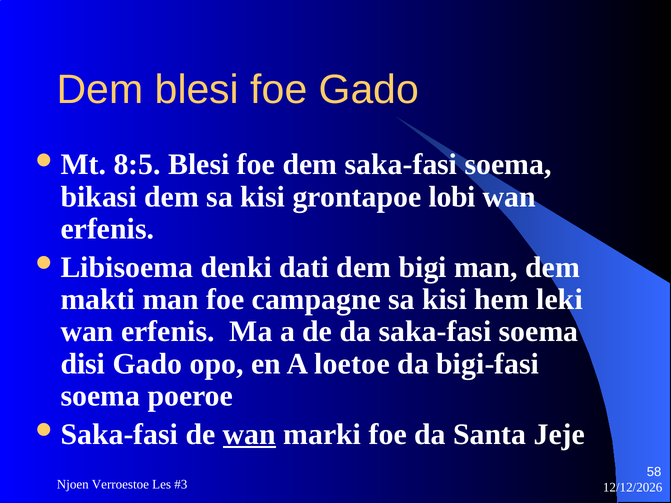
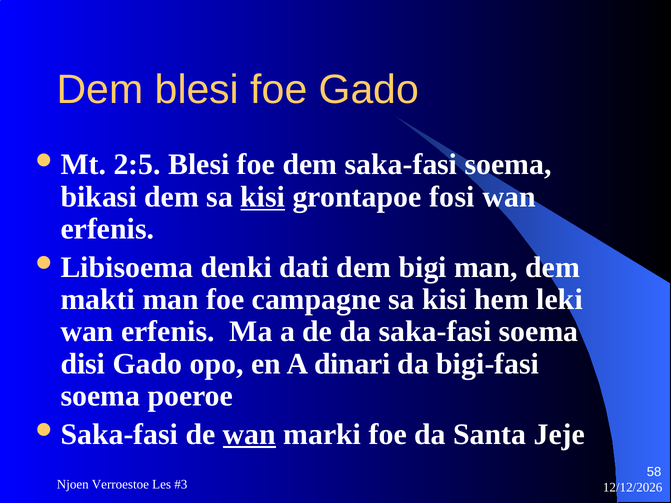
8:5: 8:5 -> 2:5 (137, 165)
kisi underline: none -> present (263, 197)
lobi: lobi -> fosi (452, 197)
loetoe: loetoe -> dinari (352, 364)
